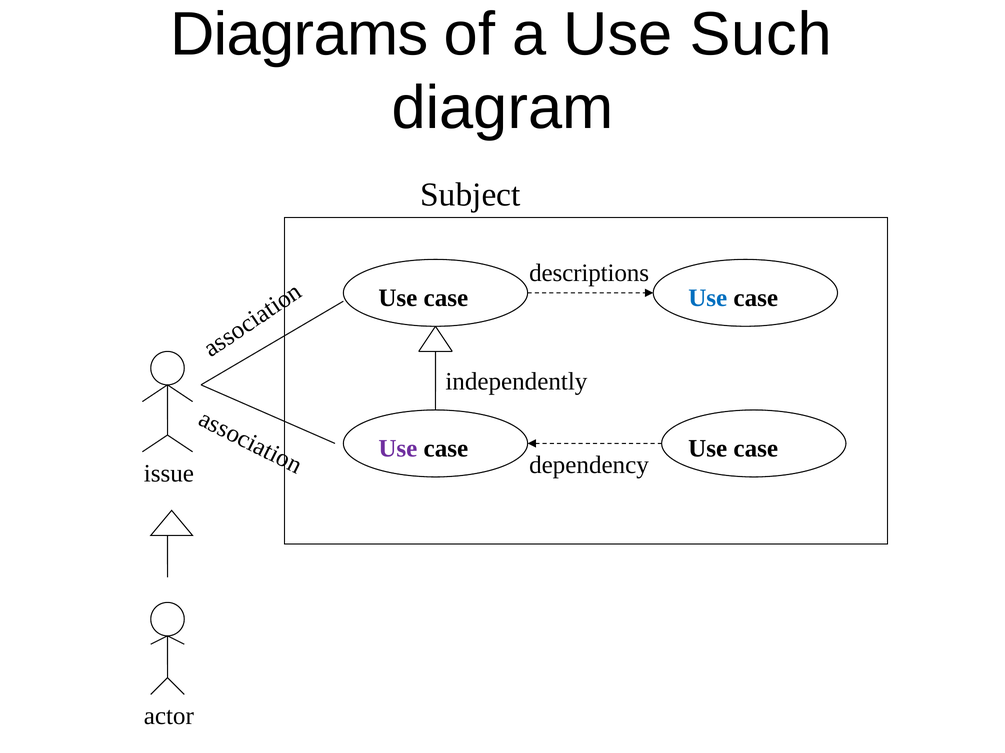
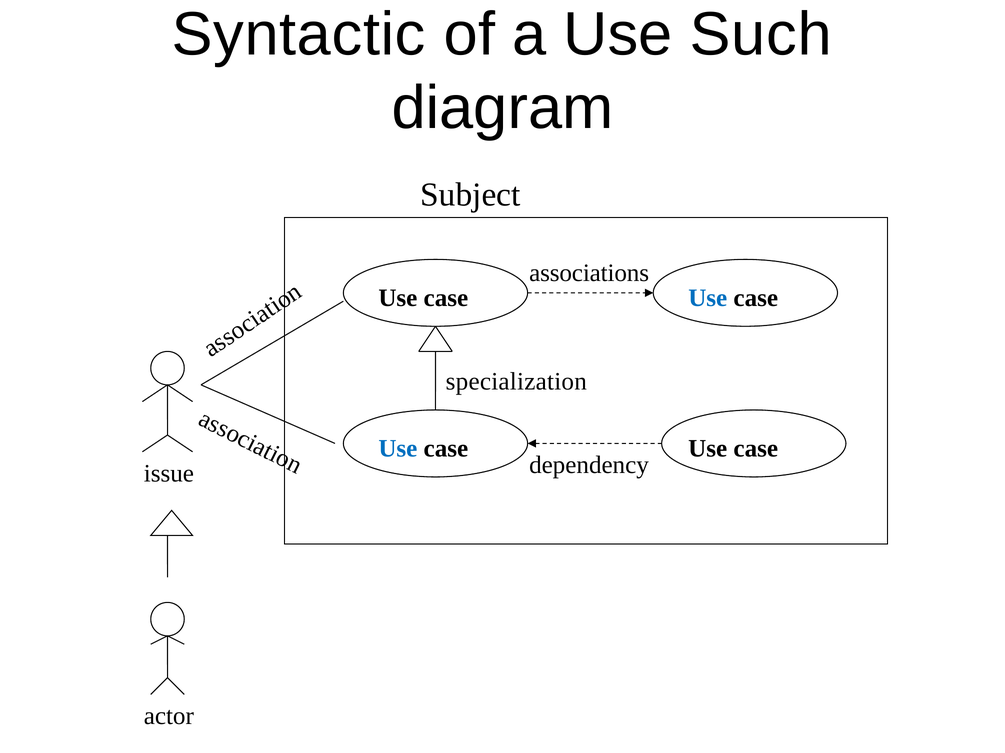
Diagrams: Diagrams -> Syntactic (299, 34)
descriptions: descriptions -> associations (589, 273)
independently: independently -> specialization (516, 382)
Use colour: purple -> blue (398, 449)
